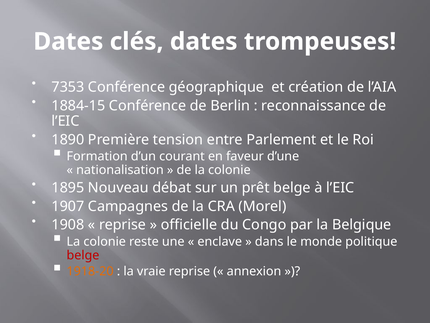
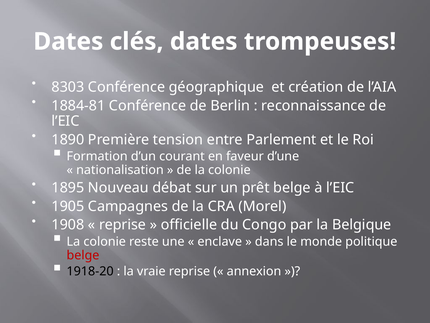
7353: 7353 -> 8303 (68, 87)
1884-15: 1884-15 -> 1884-81 (78, 105)
1907: 1907 -> 1905 (68, 206)
1918-20 colour: orange -> black (90, 271)
